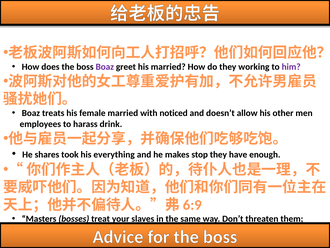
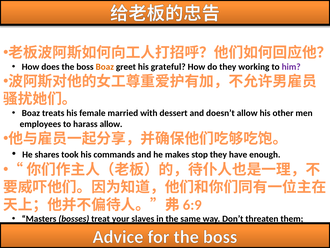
Boaz colour: purple -> orange (105, 67)
his married: married -> grateful (168, 67)
noticed: noticed -> dessert (174, 113)
harass drink: drink -> allow (111, 124)
everything: everything -> commands (114, 154)
